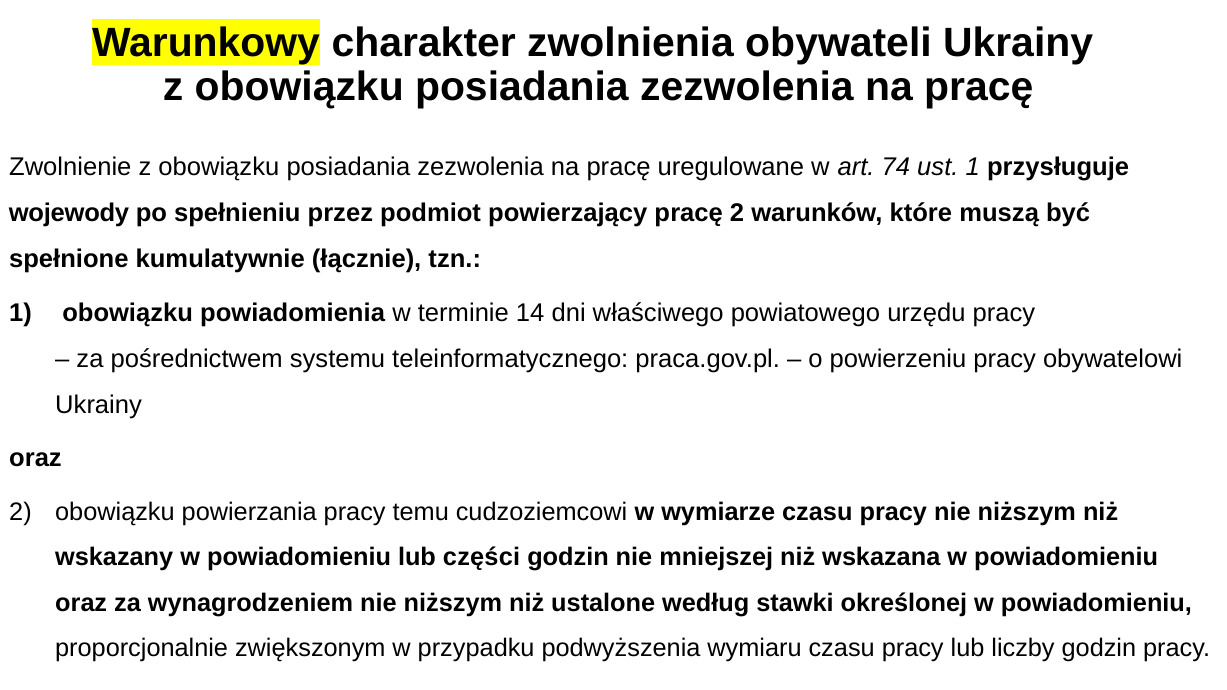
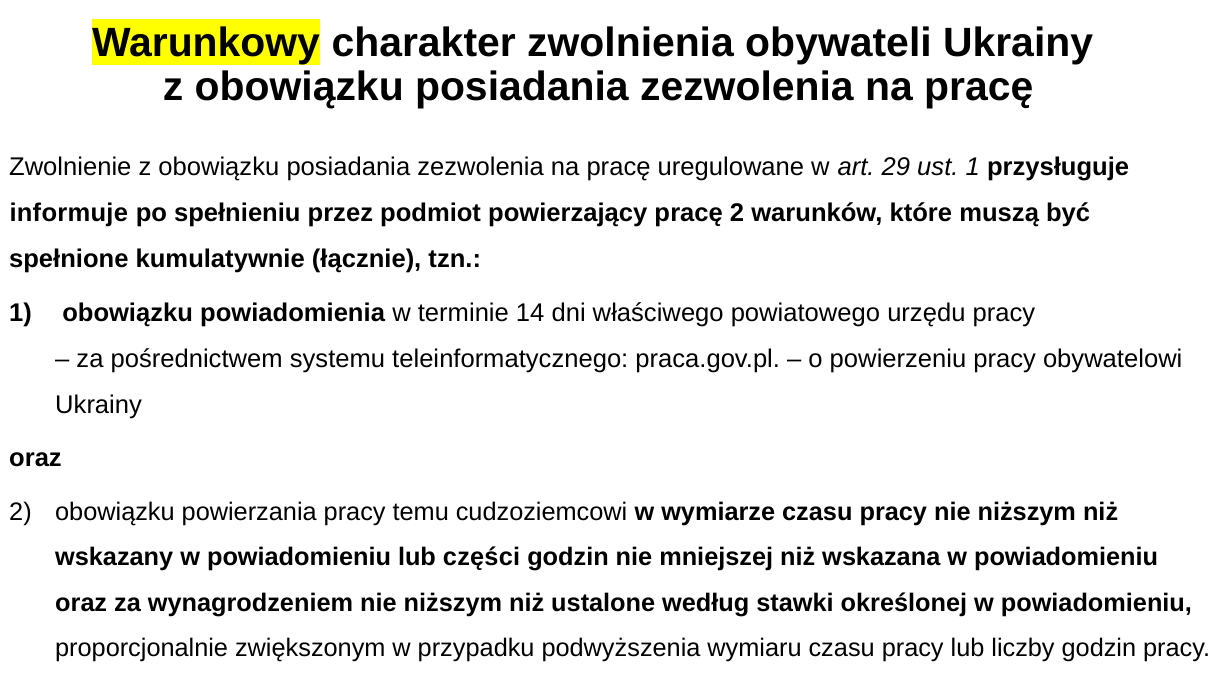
74: 74 -> 29 (896, 167)
wojewody: wojewody -> informuje (69, 213)
